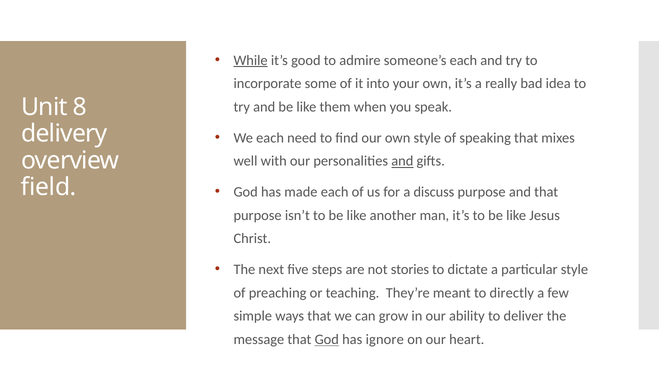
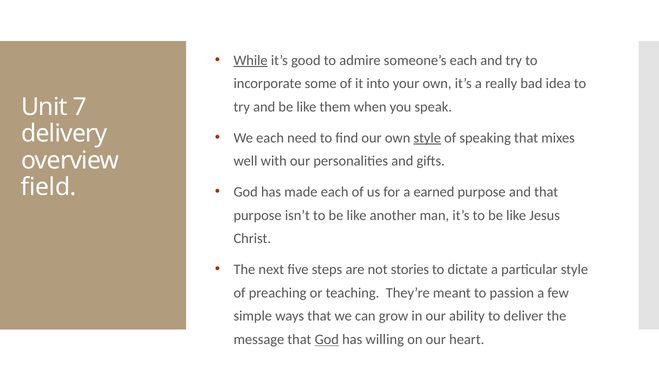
8: 8 -> 7 (80, 107)
style underline: none -> present (427, 138)
and underline: present -> none (402, 161)
discuss: discuss -> earned (434, 192)
directly: directly -> passion (512, 293)
ignore: ignore -> willing (385, 339)
